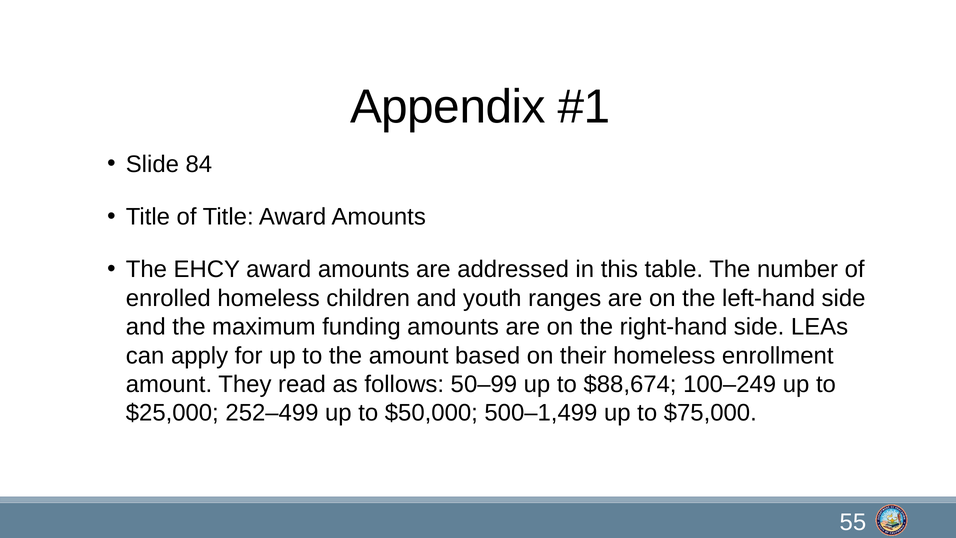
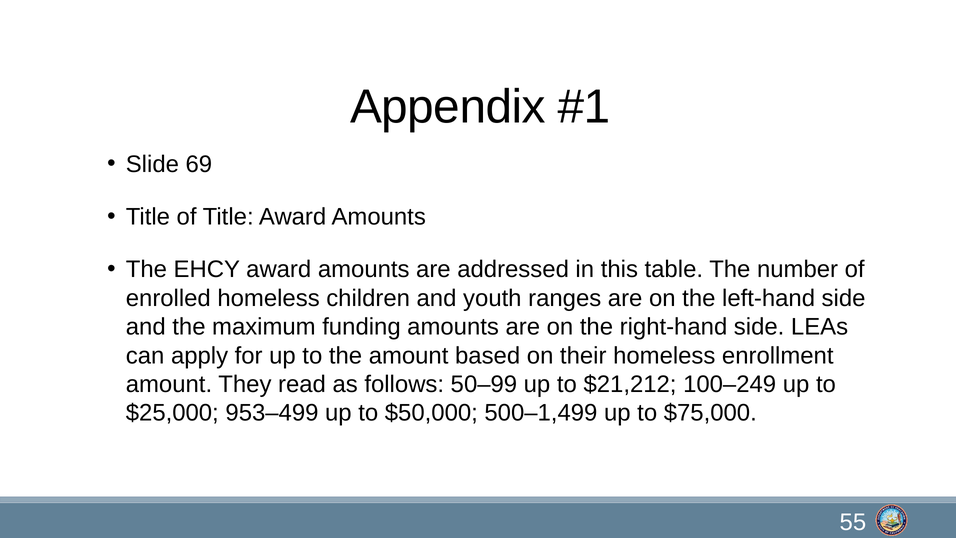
84: 84 -> 69 (199, 164)
$88,674: $88,674 -> $21,212 (630, 384)
252‒499: 252‒499 -> 953‒499 (272, 413)
